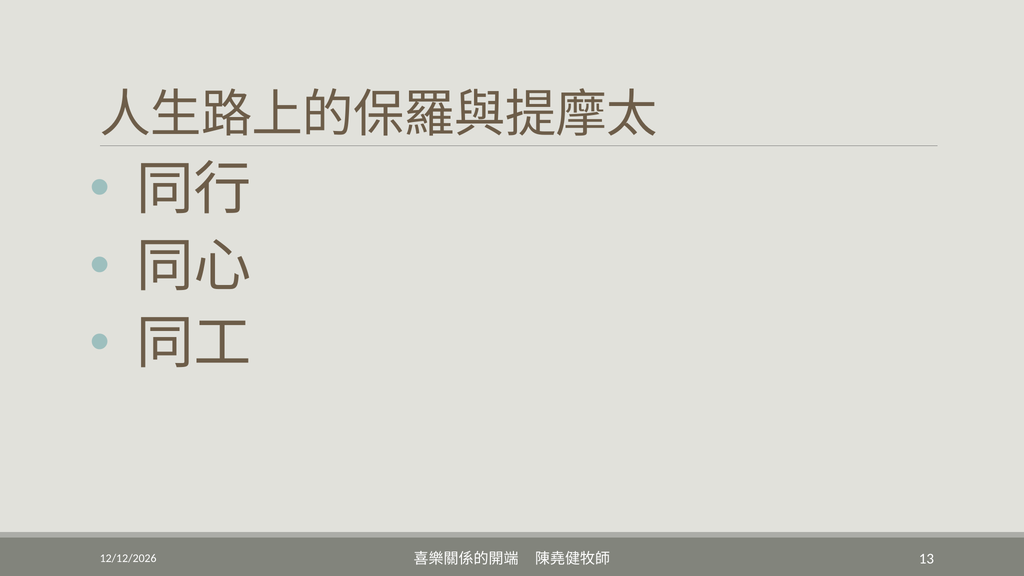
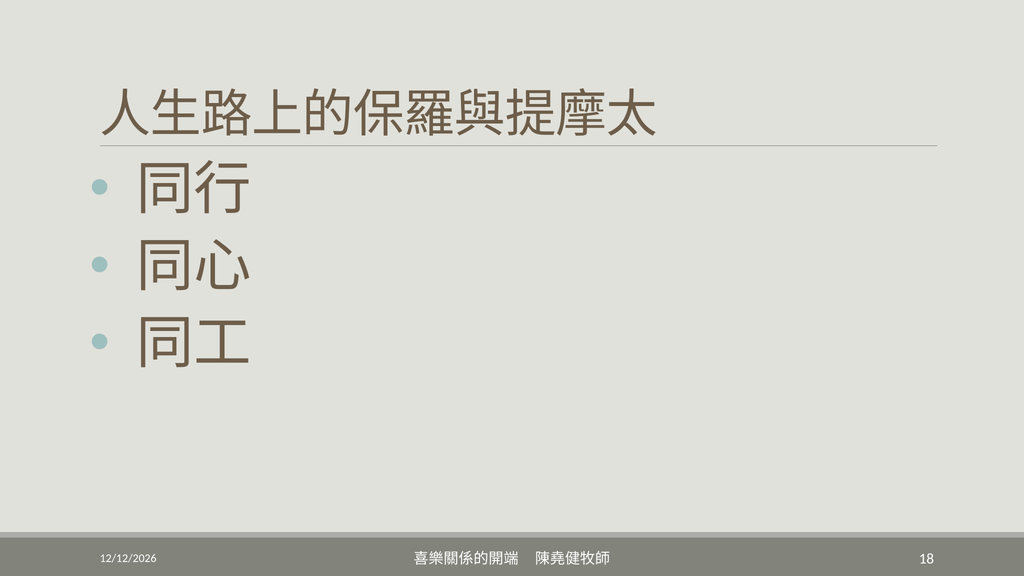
13: 13 -> 18 (926, 559)
